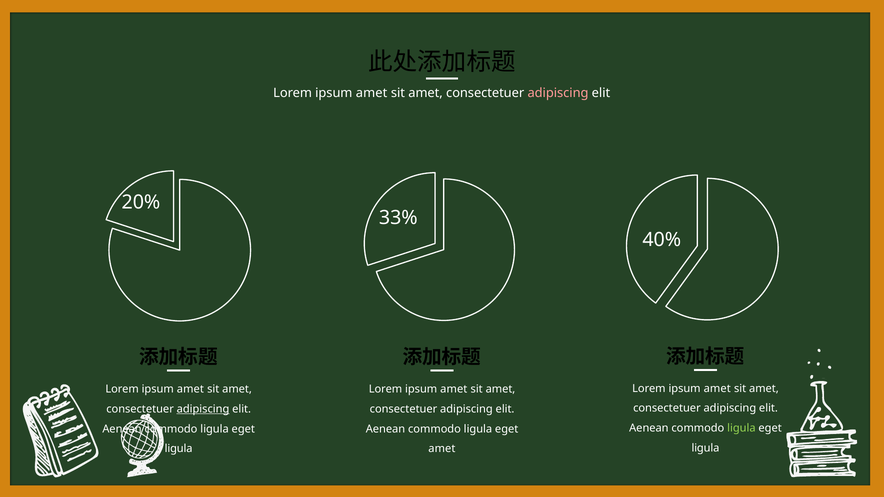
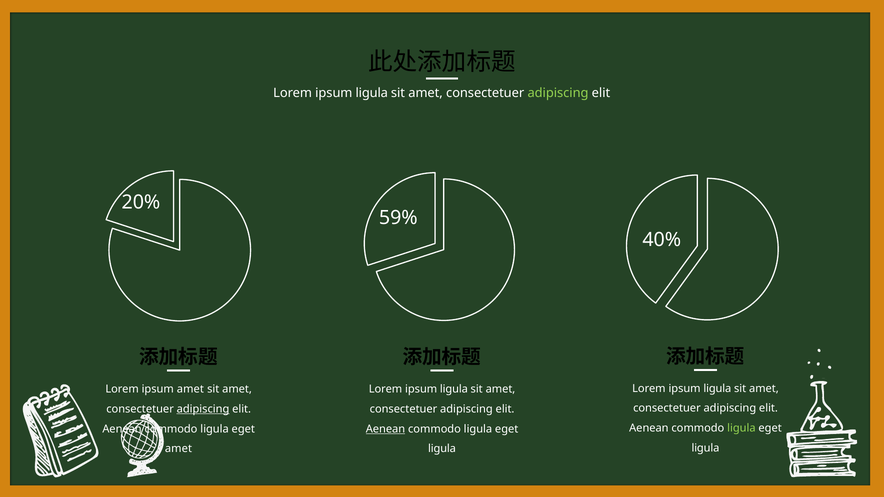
amet: amet -> ligula (372, 93)
adipiscing colour: pink -> light green (558, 93)
33%: 33% -> 59% (398, 218)
amet: amet -> ligula (717, 389)
amet: amet -> ligula (454, 389)
Aenean underline: none -> present (385, 429)
ligula: ligula -> amet (178, 449)
amet: amet -> ligula (442, 449)
